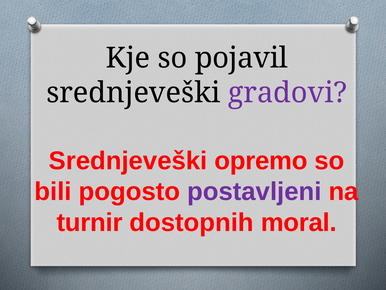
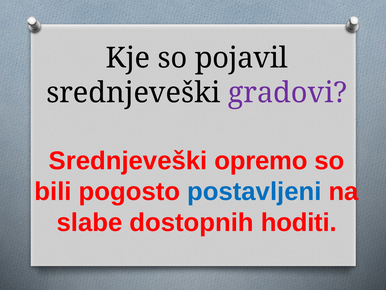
postavljeni colour: purple -> blue (254, 191)
turnir: turnir -> slabe (90, 222)
moral: moral -> hoditi (299, 222)
